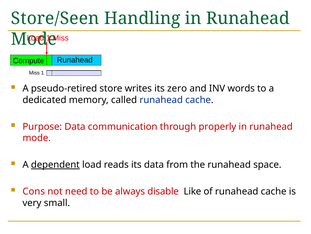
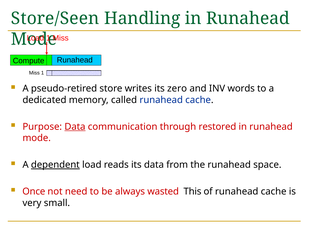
Data underline: none -> present (75, 126)
properly: properly -> restored (217, 126)
Cons: Cons -> Once (34, 191)
disable: disable -> wasted (163, 191)
Like: Like -> This (192, 191)
